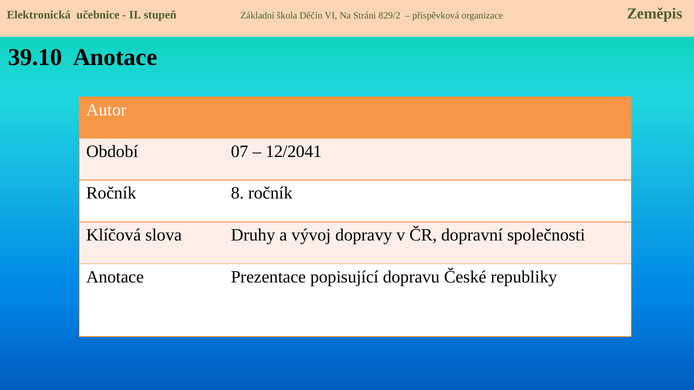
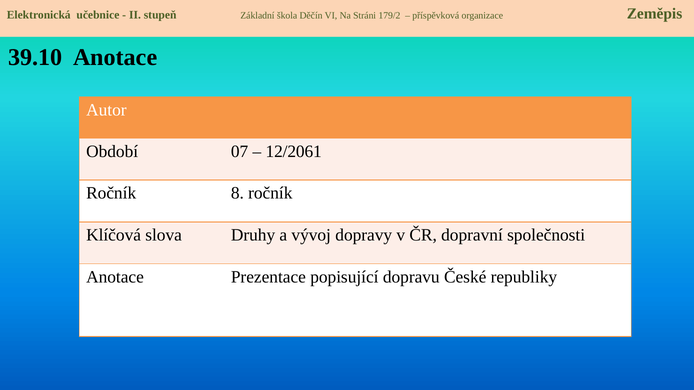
829/2: 829/2 -> 179/2 (389, 16)
12/2041: 12/2041 -> 12/2061 (294, 151)
